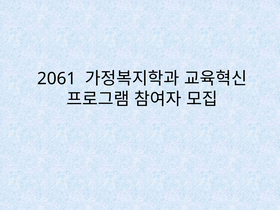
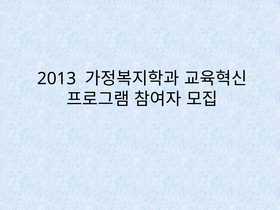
2061: 2061 -> 2013 (57, 79)
